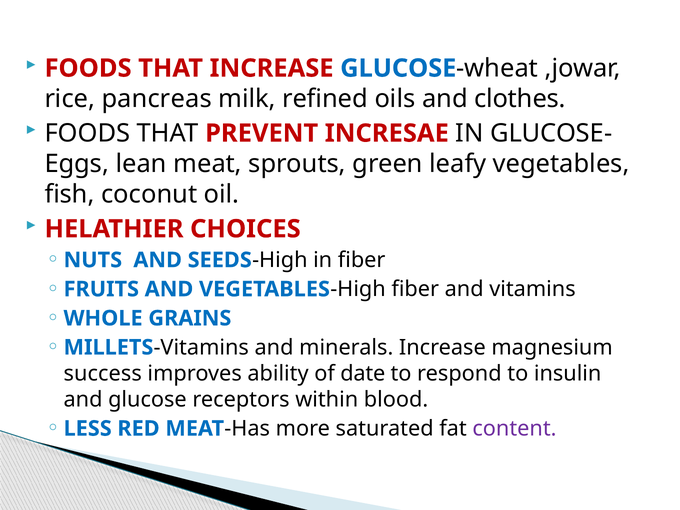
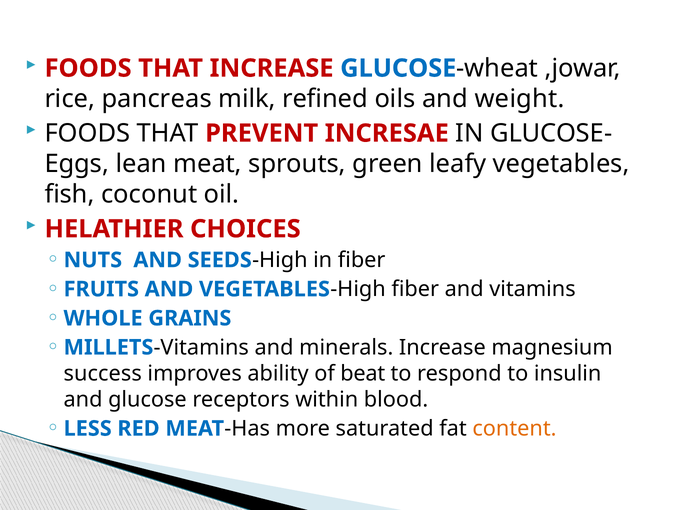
clothes: clothes -> weight (520, 99)
date: date -> beat (363, 373)
content colour: purple -> orange (514, 429)
